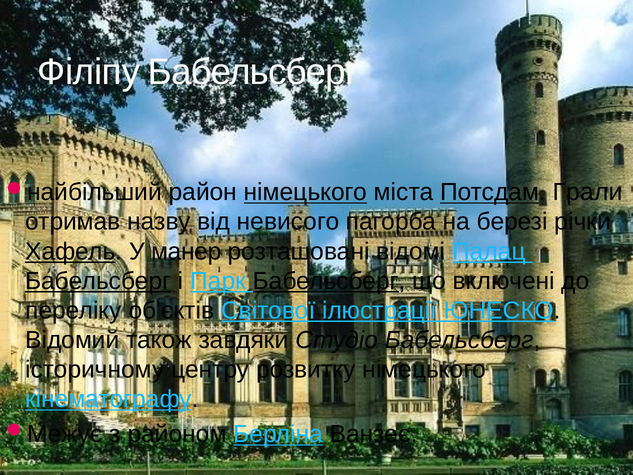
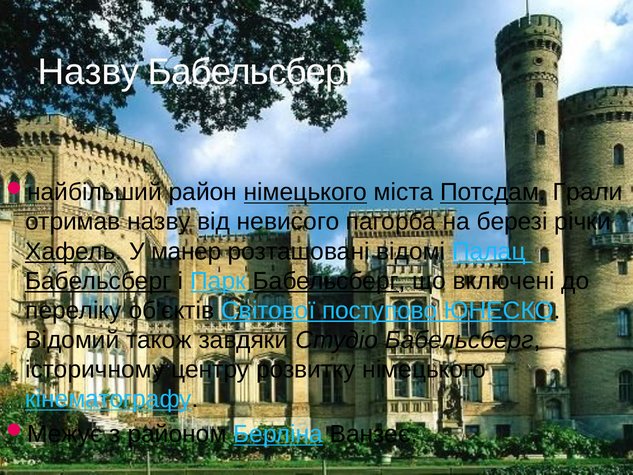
Філіпу: Філіпу -> Назву (89, 72)
ілюстрації: ілюстрації -> поступово (380, 310)
